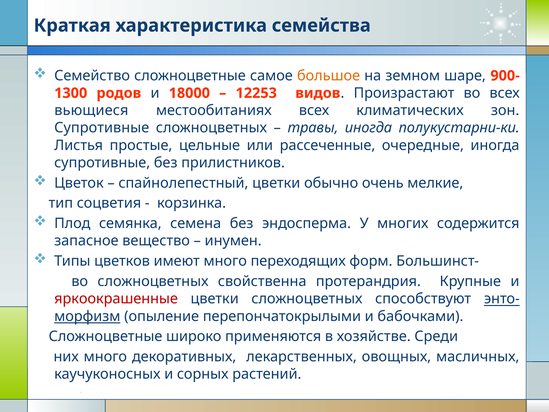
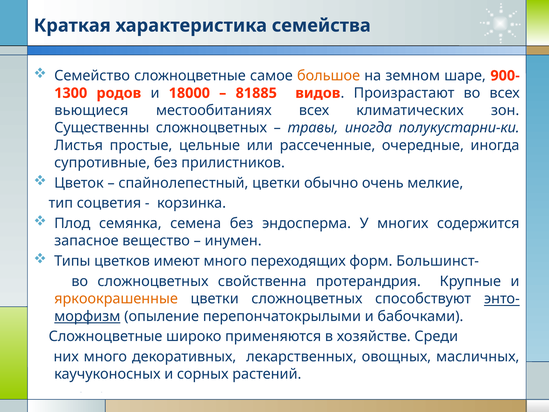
12253: 12253 -> 81885 (256, 93)
Супротивные: Супротивные -> Существенны (102, 128)
яркоокрашенные colour: red -> orange (116, 299)
